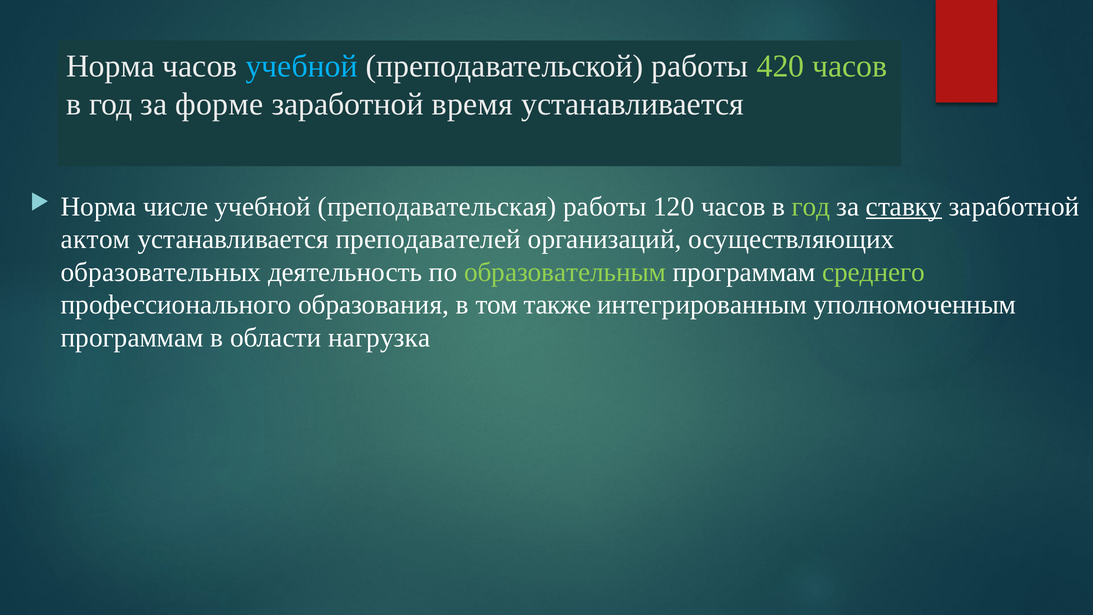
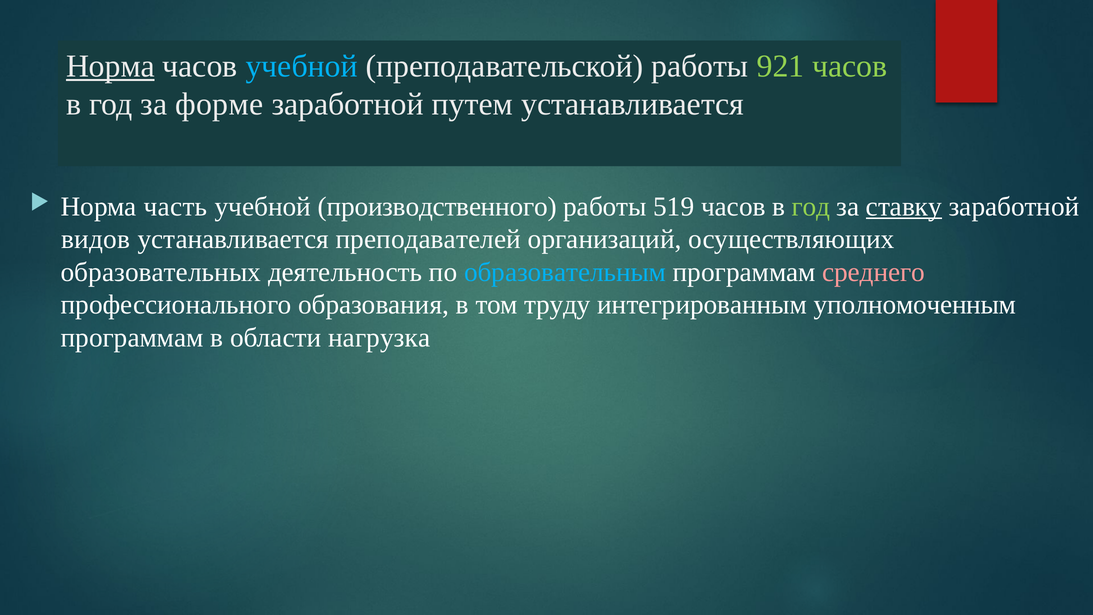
Норма underline: none -> present (110, 66)
420: 420 -> 921 (780, 66)
время: время -> путем (472, 104)
числе: числе -> часть (176, 206)
преподавательская: преподавательская -> производственного (437, 206)
120: 120 -> 519 (674, 206)
актом: актом -> видов (96, 239)
образовательным colour: light green -> light blue (565, 272)
среднего colour: light green -> pink (874, 272)
также: также -> труду (557, 305)
